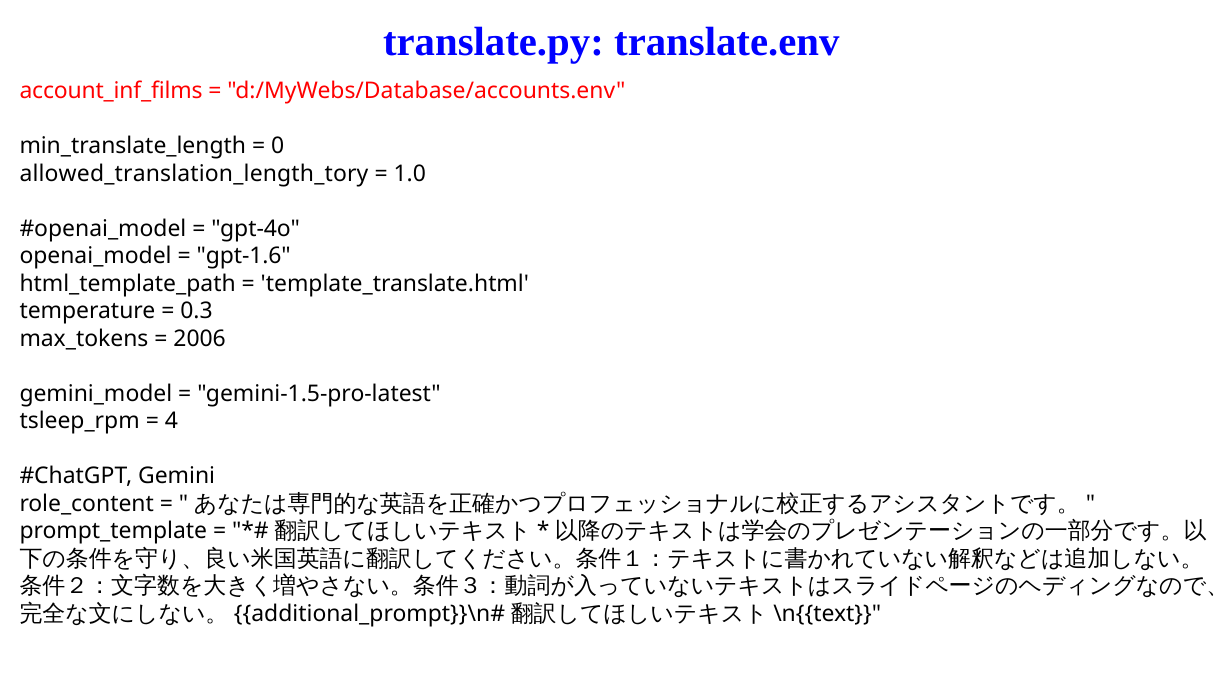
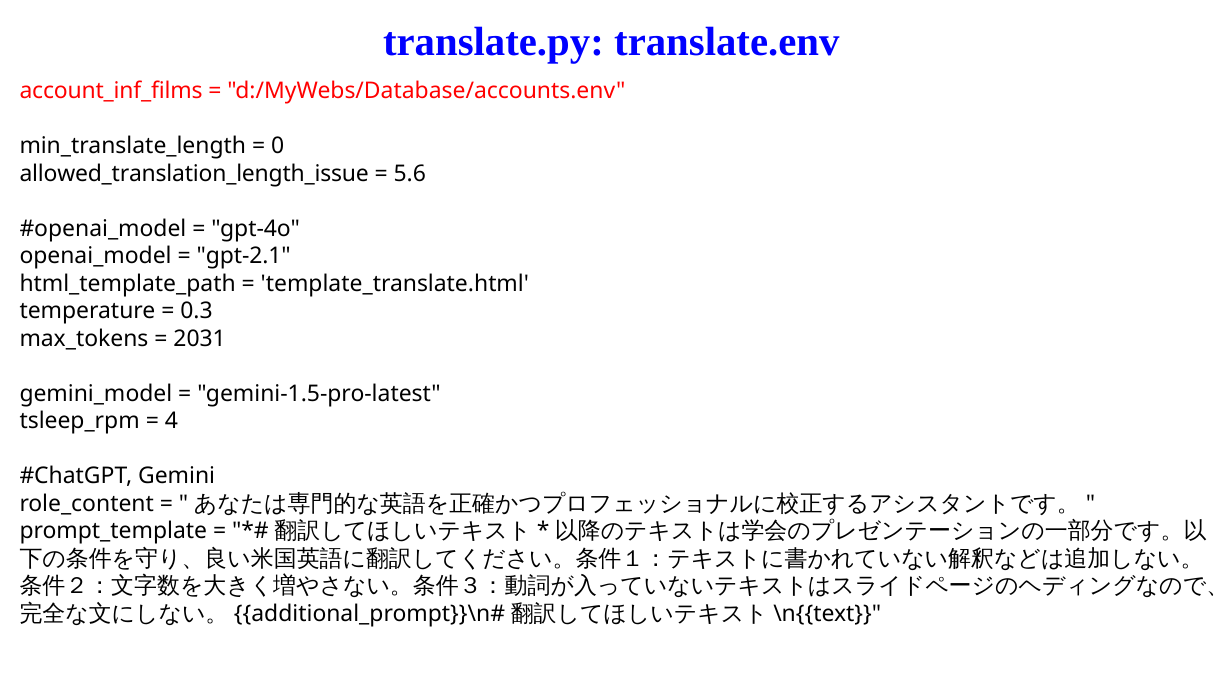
allowed_translation_length_tory: allowed_translation_length_tory -> allowed_translation_length_issue (194, 174)
1.0: 1.0 -> 5.6 (410, 174)
gpt-1.6: gpt-1.6 -> gpt-2.1 (244, 256)
2006: 2006 -> 2031 (200, 339)
